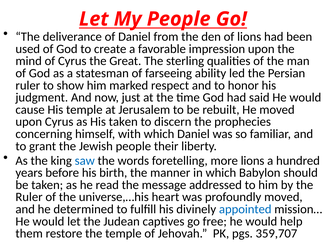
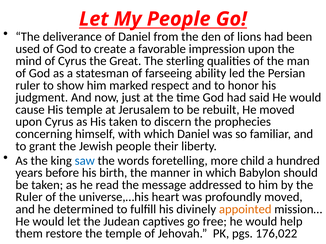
more lions: lions -> child (253, 161)
appointed colour: blue -> orange (245, 210)
359,707: 359,707 -> 176,022 (276, 234)
